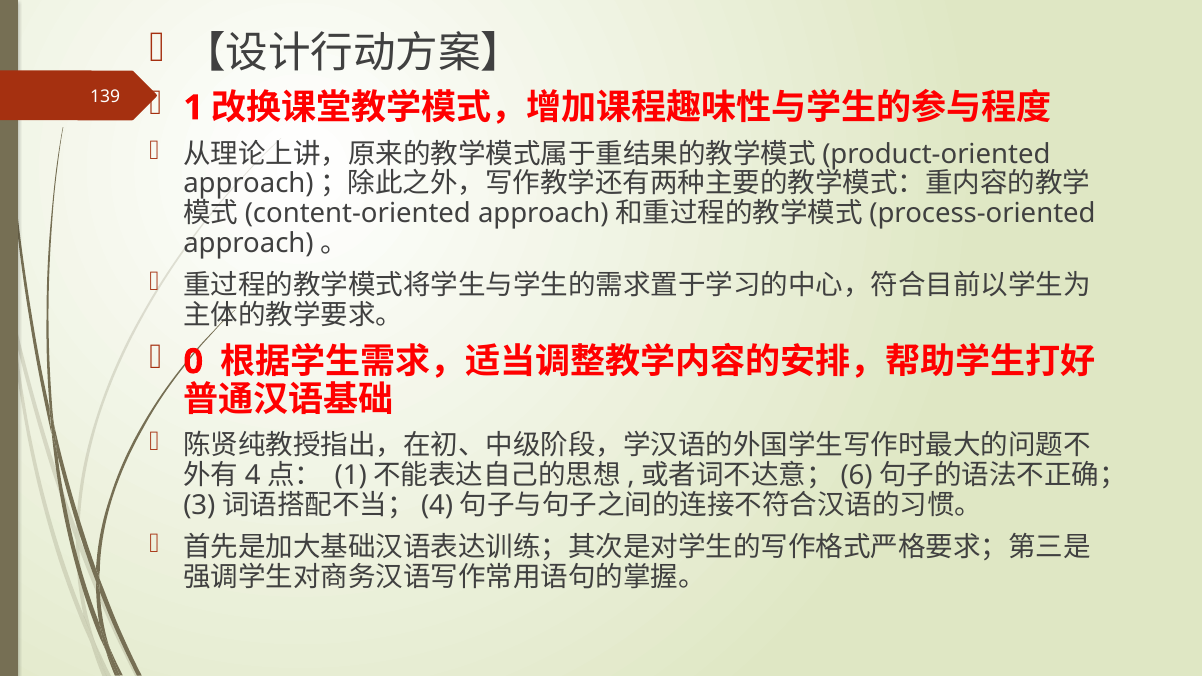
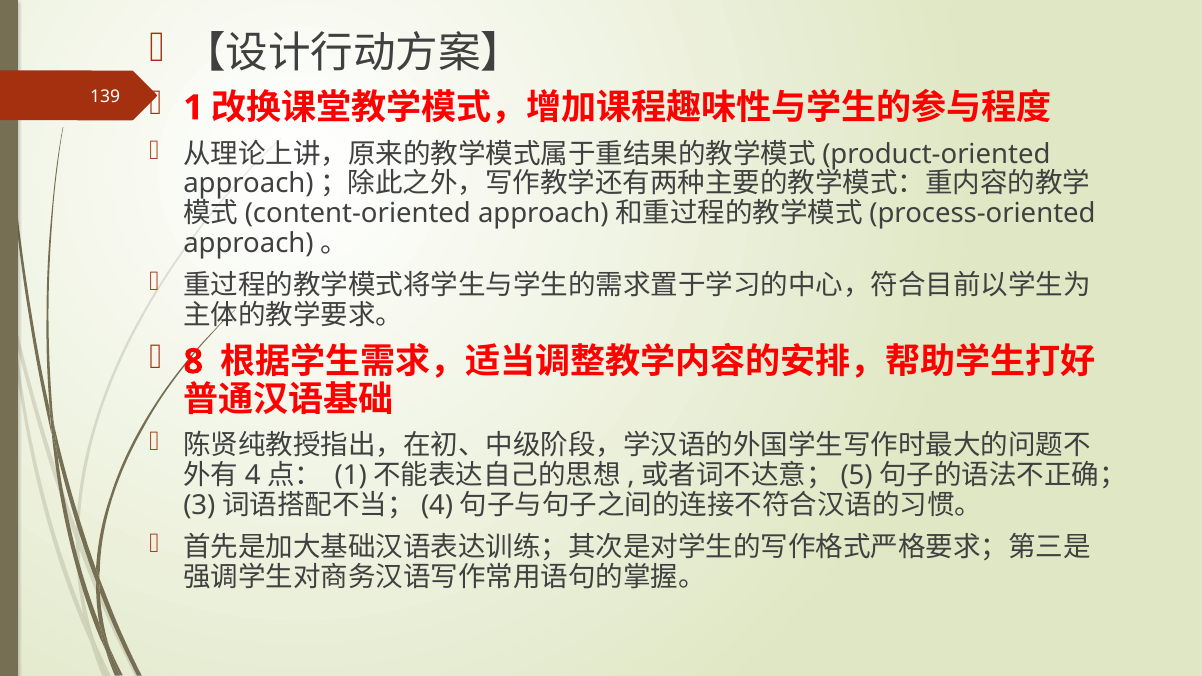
0: 0 -> 8 (193, 362)
6: 6 -> 5 (857, 476)
